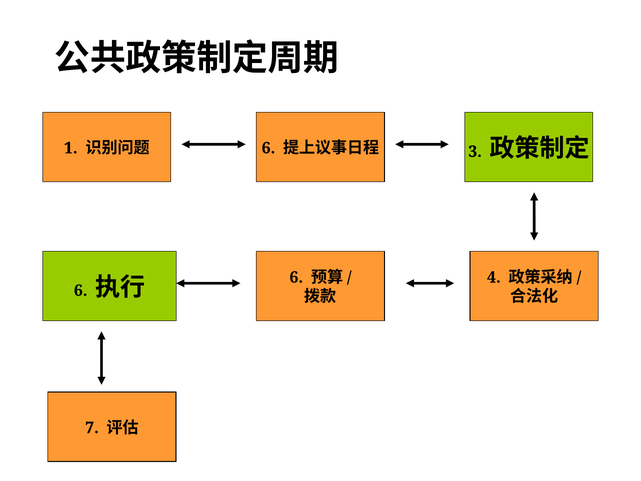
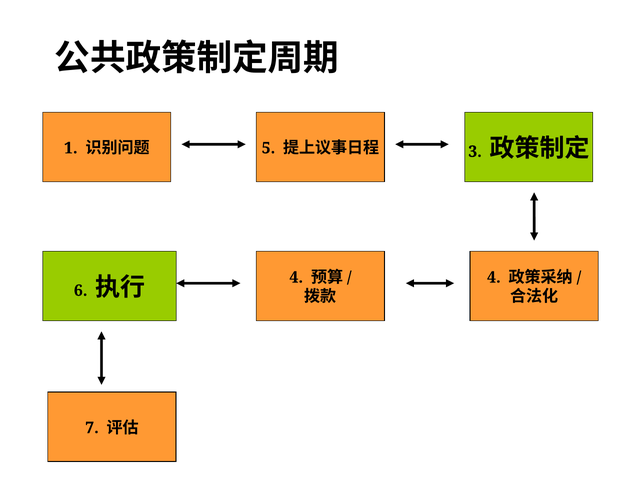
6: 6 -> 5 (268, 148)
6: 6 -> 4 (296, 277)
